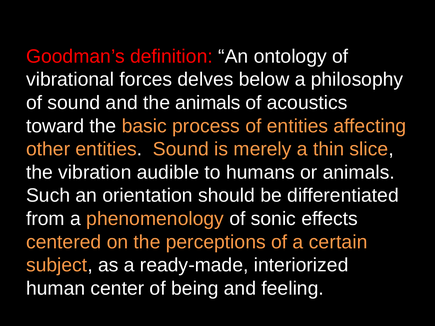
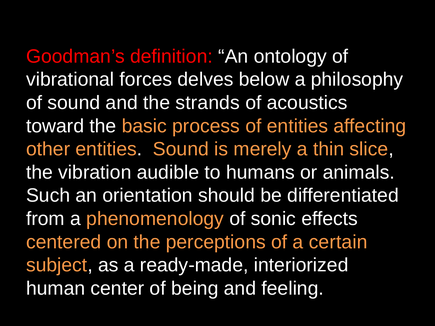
the animals: animals -> strands (208, 103)
